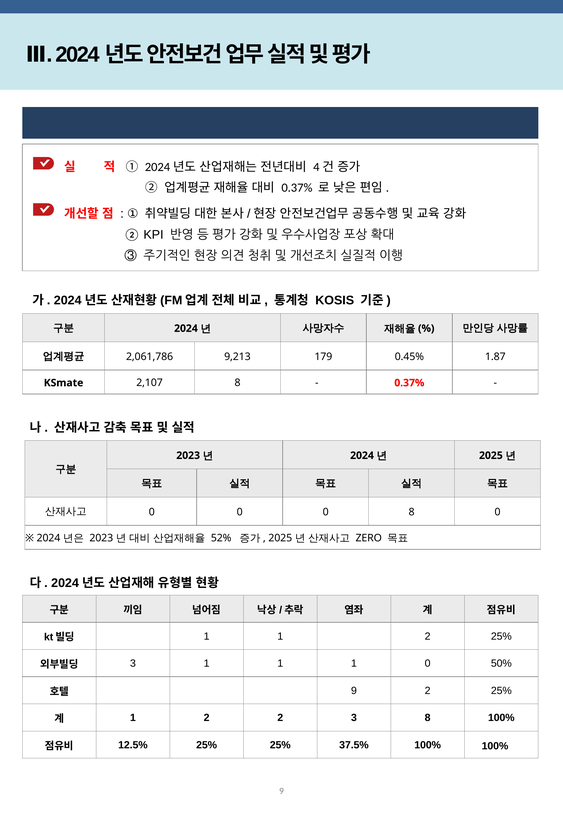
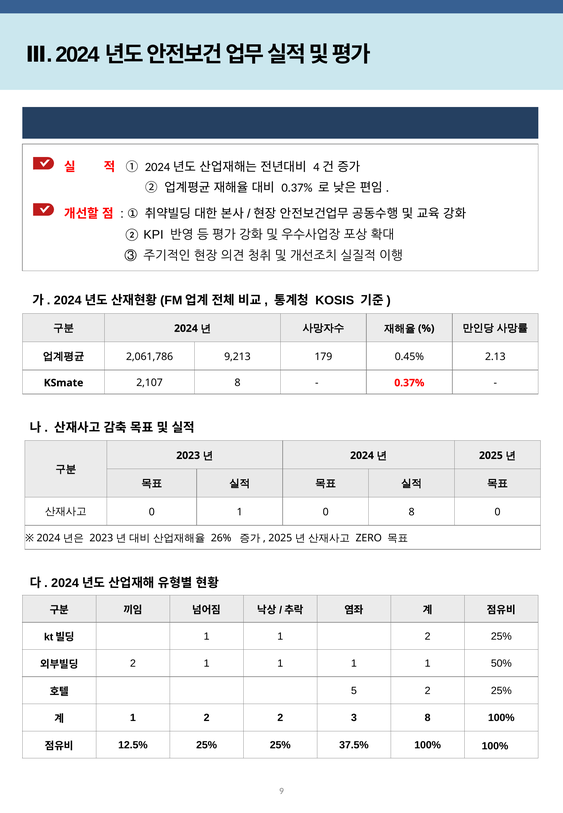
1.87: 1.87 -> 2.13 (495, 357)
0: 0 -> 1 (240, 512)
52%: 52% -> 26% (221, 538)
3: 3 -> 2 (133, 664)
1 1 1 0: 0 -> 1 (428, 664)
9: 9 -> 5 (354, 691)
